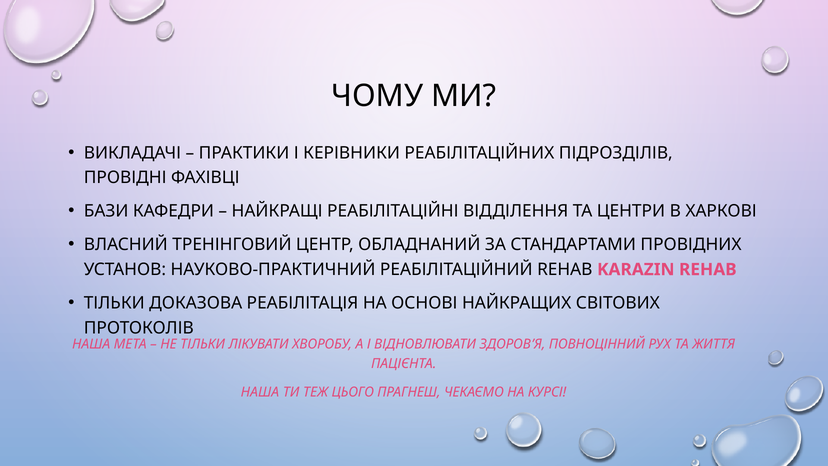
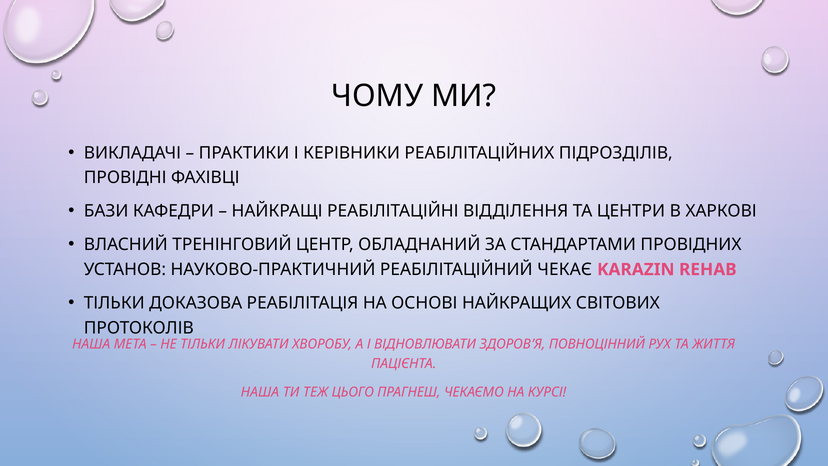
РЕАБІЛІТАЦІЙНИЙ REHAB: REHAB -> ЧЕКАЄ (565, 269)
